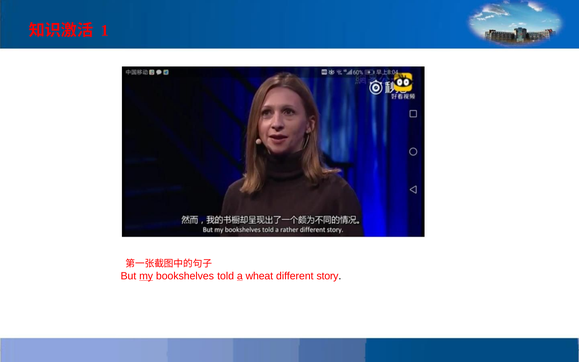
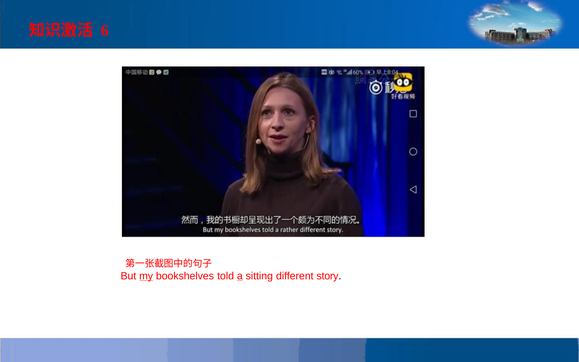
1: 1 -> 6 (105, 30)
wheat: wheat -> sitting (259, 276)
